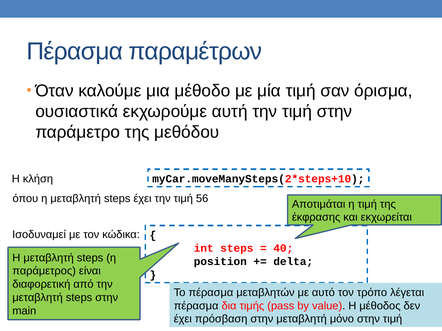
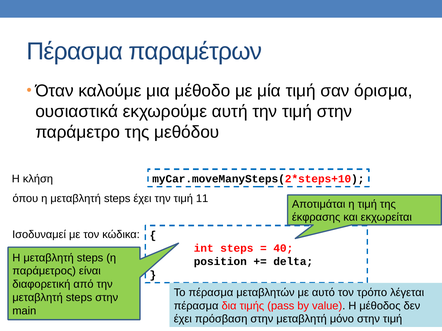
56: 56 -> 11 (202, 199)
